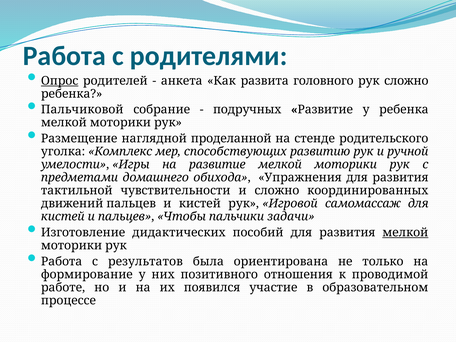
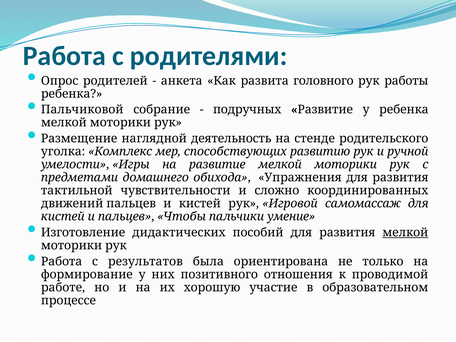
Опрос underline: present -> none (60, 81)
рук сложно: сложно -> работы (406, 81)
проделанной: проделанной -> деятельность (231, 139)
задачи: задачи -> умение (291, 217)
появился: появился -> хорошую (212, 287)
